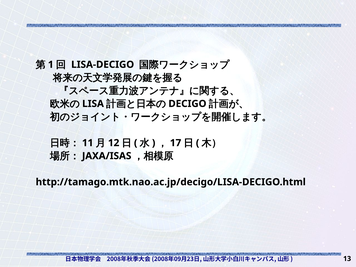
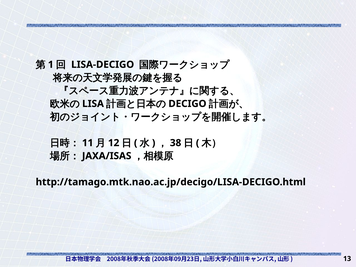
17: 17 -> 38 (176, 143)
